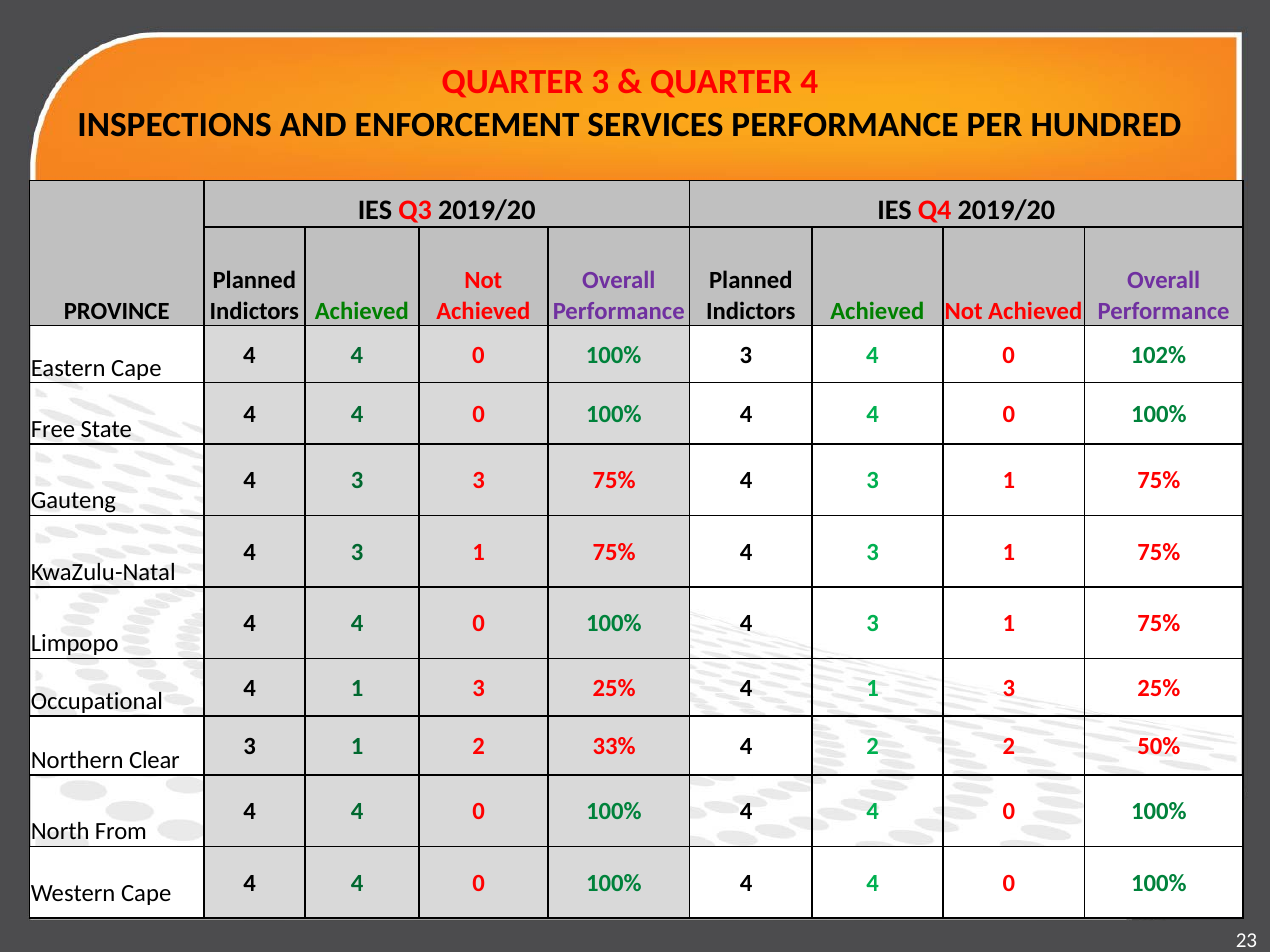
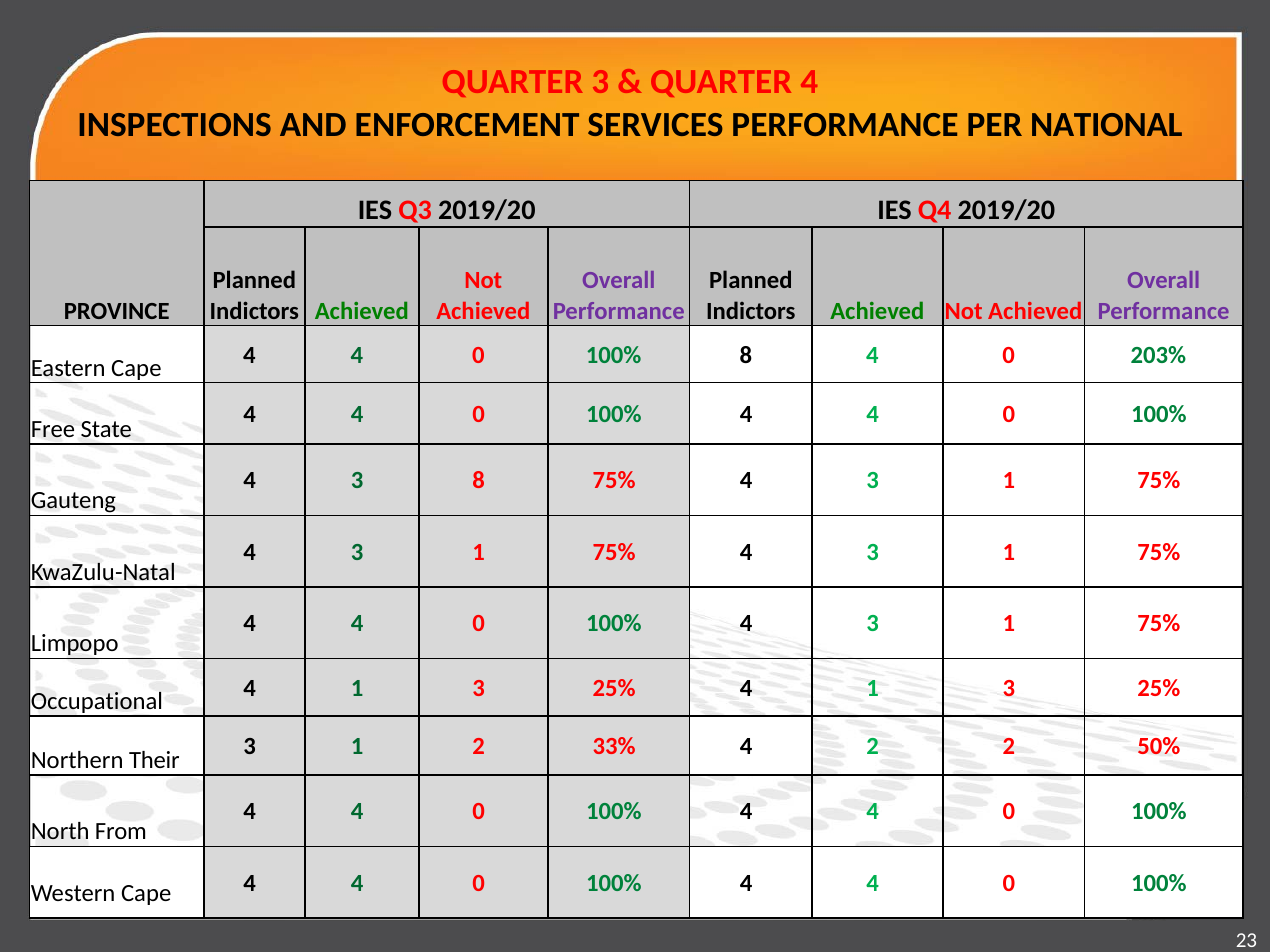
HUNDRED: HUNDRED -> NATIONAL (1106, 124)
100% 3: 3 -> 8 (746, 355)
102%: 102% -> 203% (1158, 355)
3 3: 3 -> 8 (479, 481)
Clear: Clear -> Their (154, 761)
